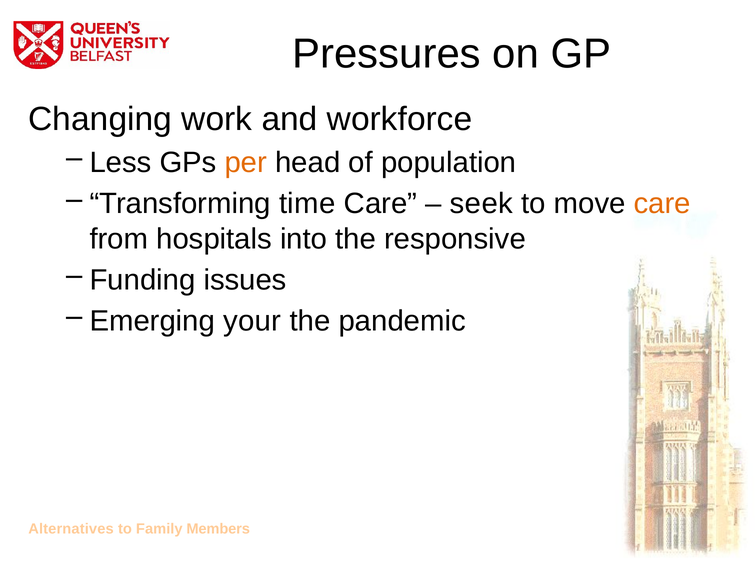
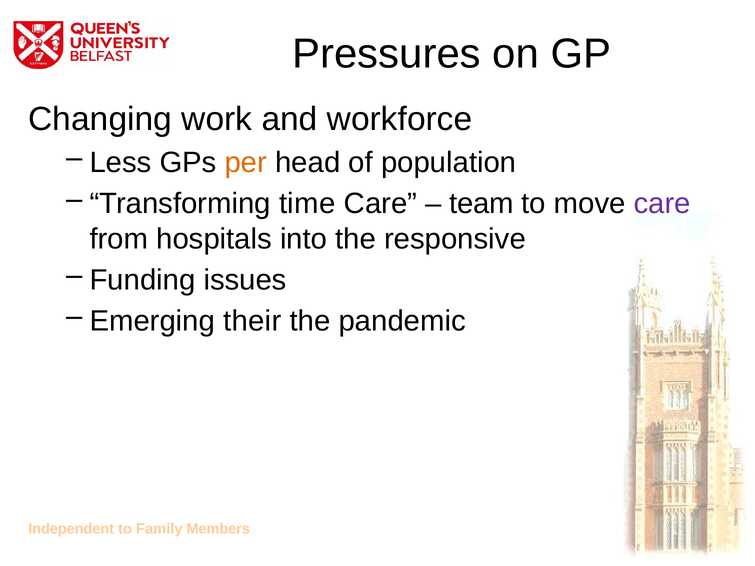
seek: seek -> team (482, 204)
care colour: orange -> purple (662, 204)
your: your -> their (252, 321)
Alternatives: Alternatives -> Independent (71, 529)
